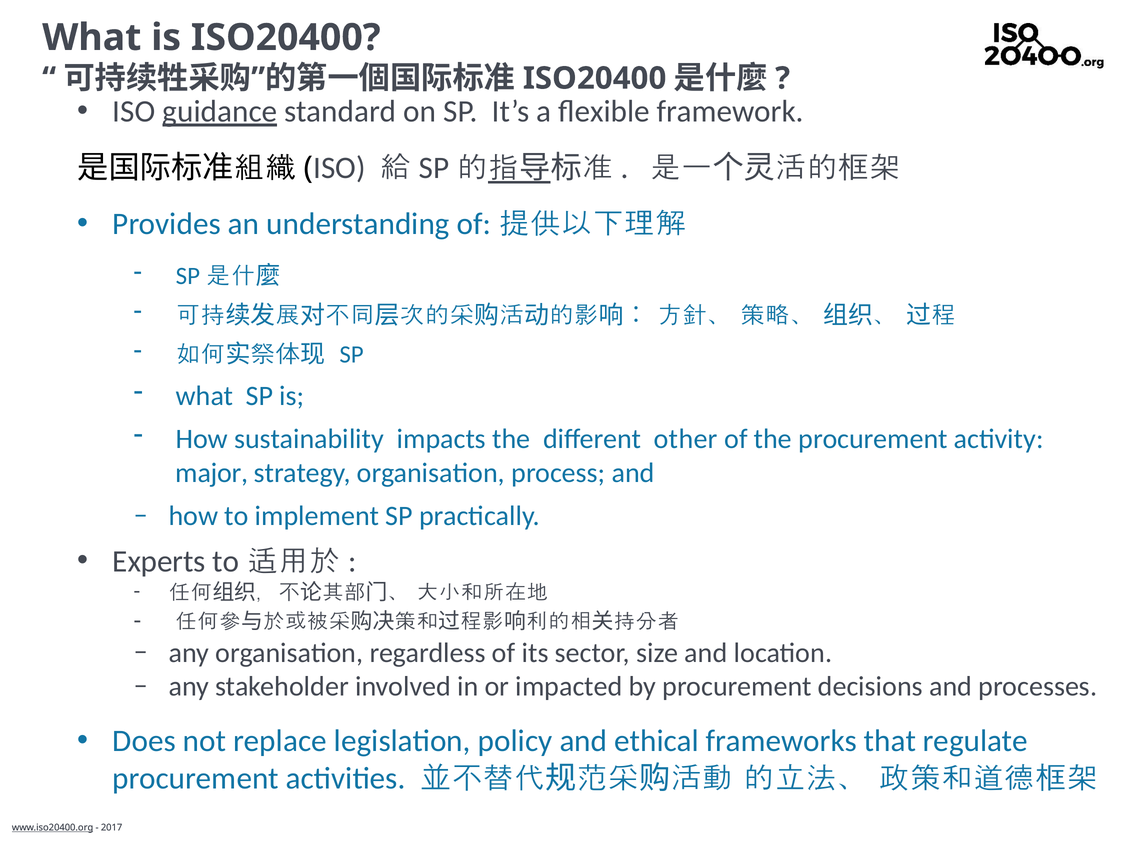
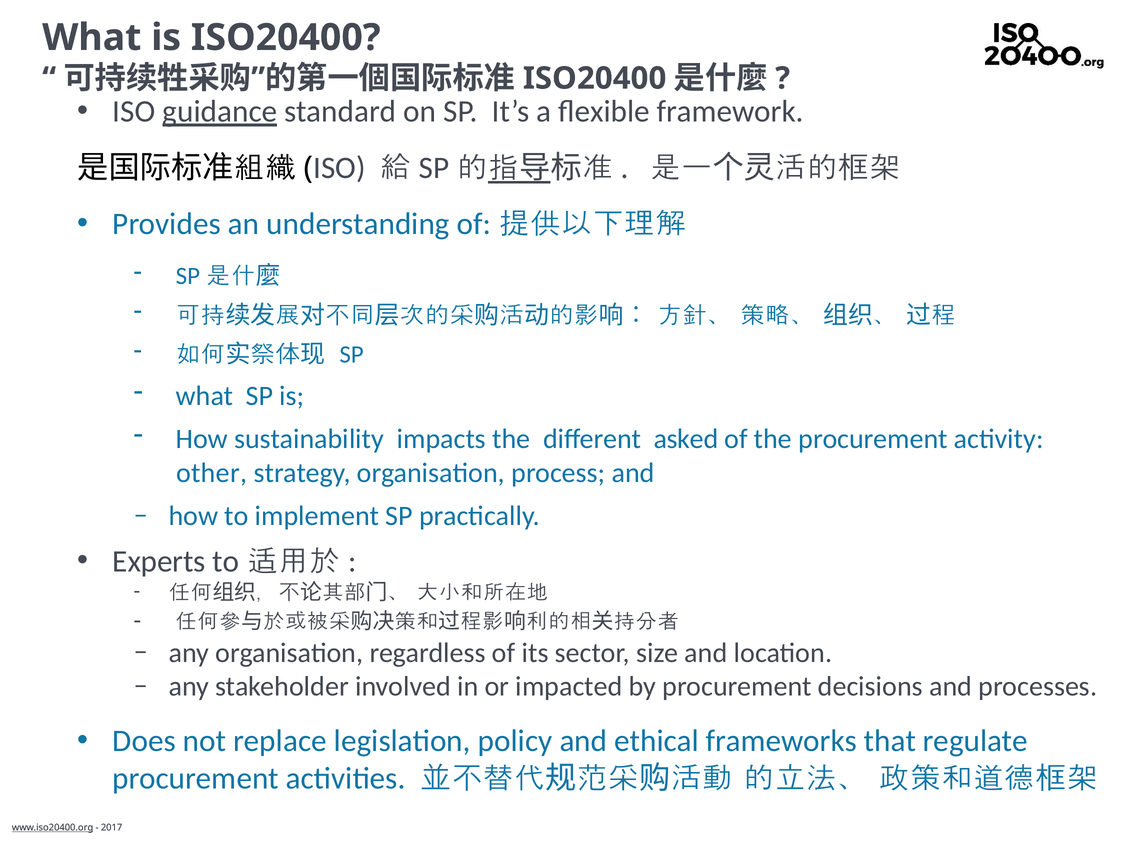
other: other -> asked (686, 439)
major: major -> other (212, 473)
